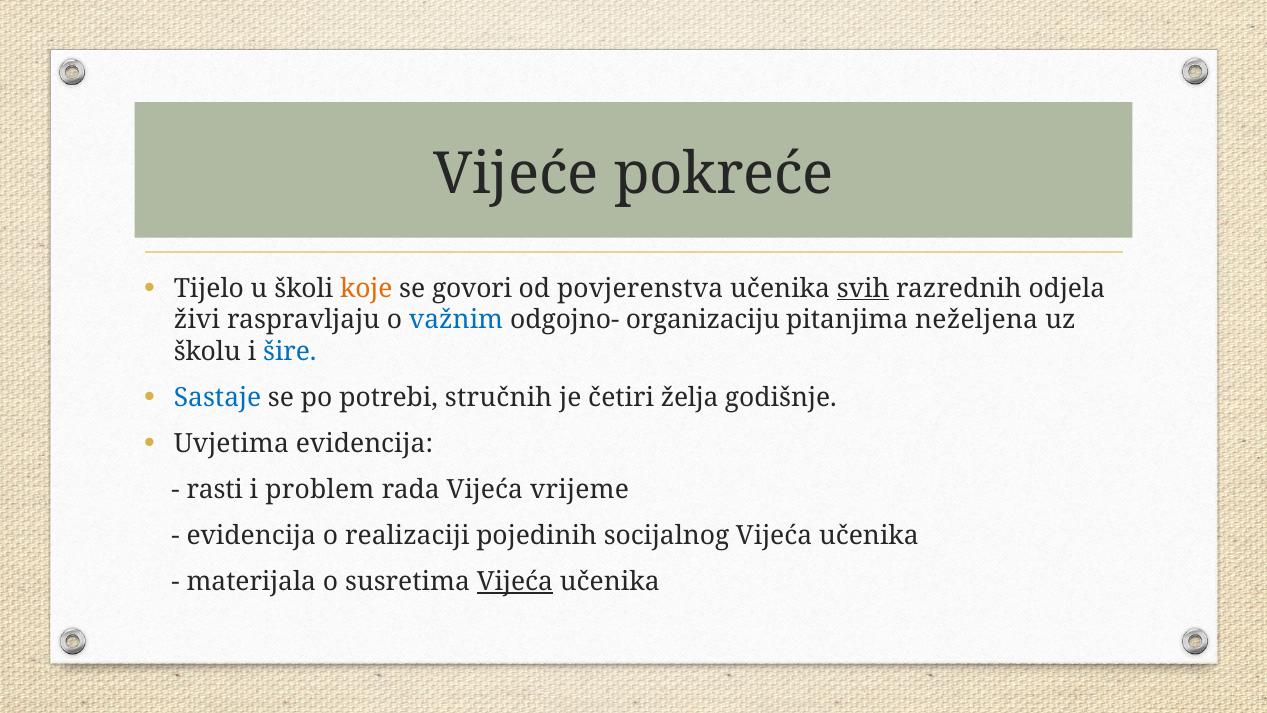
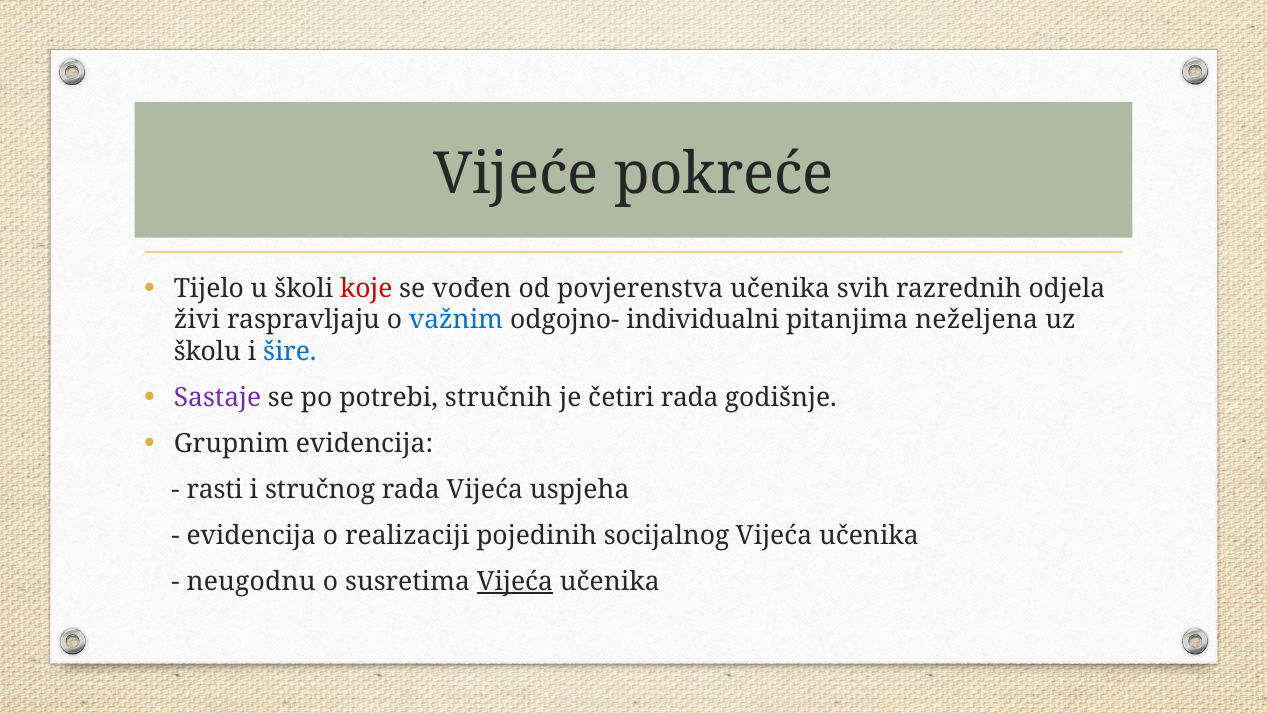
koje colour: orange -> red (366, 288)
govori: govori -> vođen (472, 288)
svih underline: present -> none (863, 288)
organizaciju: organizaciju -> individualni (703, 320)
Sastaje colour: blue -> purple (217, 397)
četiri želja: želja -> rada (690, 397)
Uvjetima: Uvjetima -> Grupnim (231, 443)
problem: problem -> stručnog (320, 489)
vrijeme: vrijeme -> uspjeha (580, 489)
materijala: materijala -> neugodnu (251, 581)
